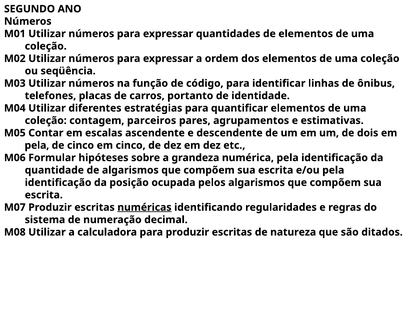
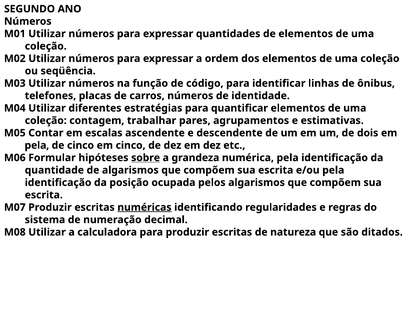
carros portanto: portanto -> números (190, 96)
parceiros: parceiros -> trabalhar (152, 121)
sobre underline: none -> present (146, 158)
